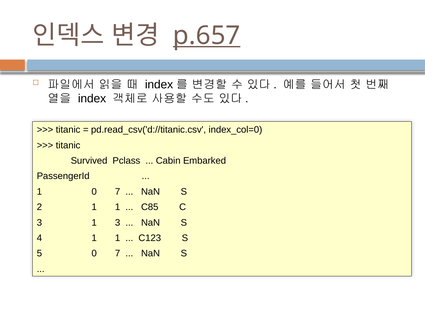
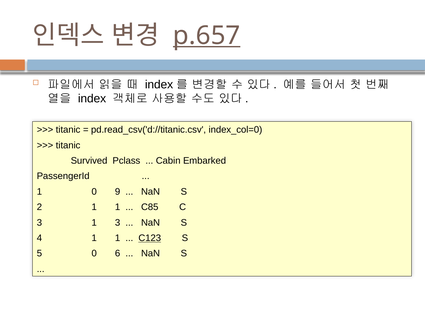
1 0 7: 7 -> 9 (118, 191)
C123 underline: none -> present (150, 238)
5 0 7: 7 -> 6 (118, 253)
